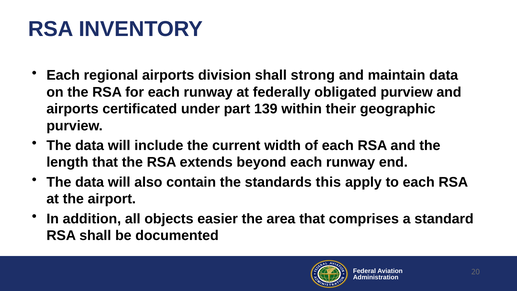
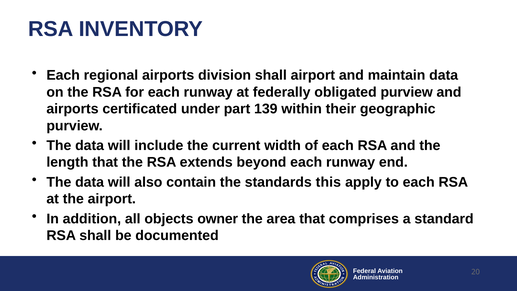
shall strong: strong -> airport (313, 75)
easier: easier -> owner (218, 219)
